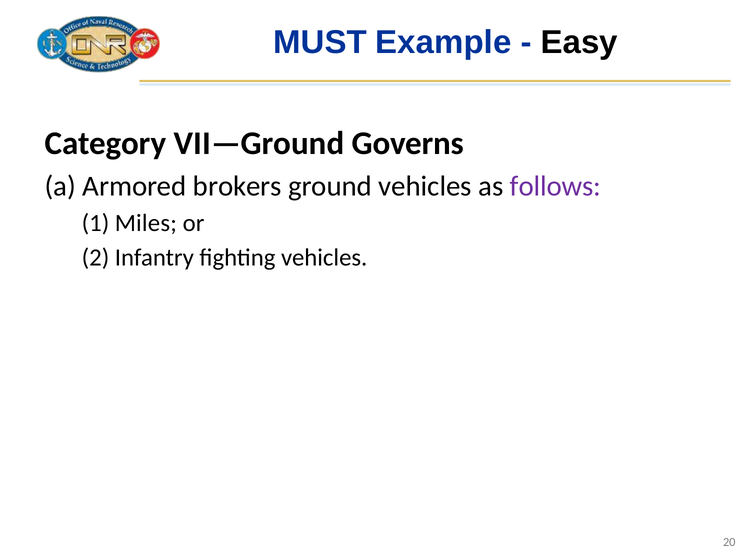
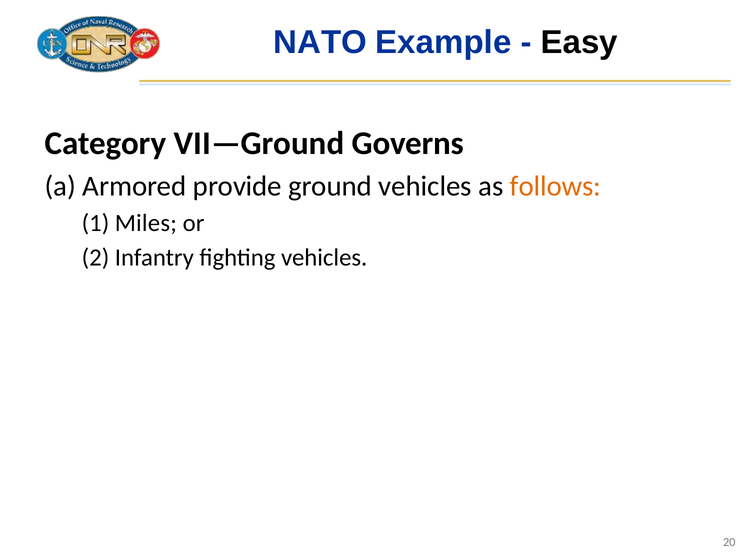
MUST: MUST -> NATO (320, 43)
brokers: brokers -> provide (237, 186)
follows colour: purple -> orange (556, 186)
